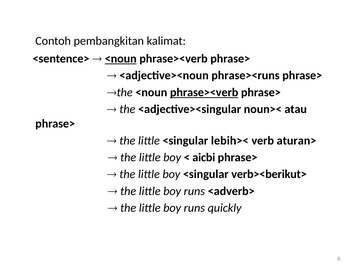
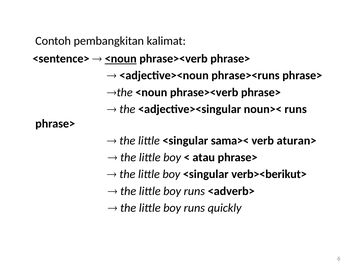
phrase><verb underline: present -> none (204, 93)
noun>< atau: atau -> runs (296, 109)
lebih><: lebih>< -> sama>< (230, 141)
aicbi: aicbi -> atau (204, 158)
